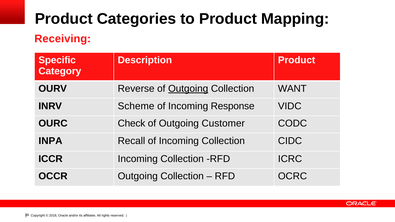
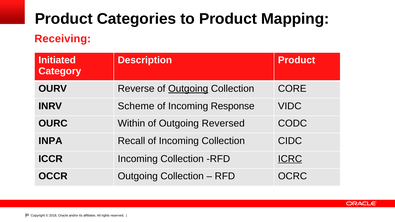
Specific: Specific -> Initiated (57, 60)
WANT: WANT -> CORE (292, 89)
Check: Check -> Within (131, 123)
Customer: Customer -> Reversed (223, 123)
ICRC underline: none -> present (290, 159)
